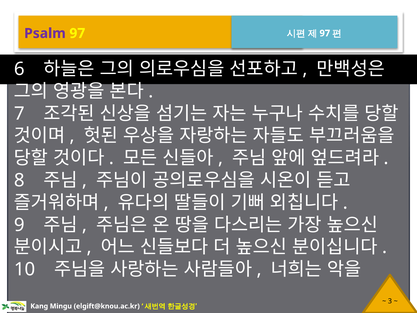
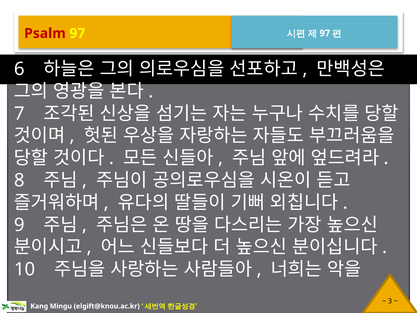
Psalm colour: purple -> red (45, 33)
